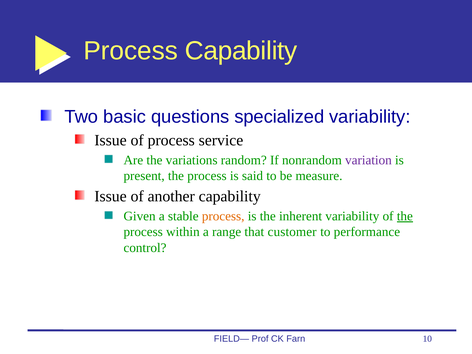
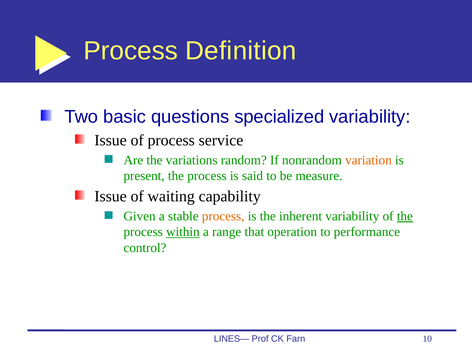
Process Capability: Capability -> Definition (241, 51)
variation colour: purple -> orange (368, 160)
another: another -> waiting (171, 196)
within underline: none -> present (183, 232)
customer: customer -> operation (292, 232)
FIELD—: FIELD— -> LINES— (231, 339)
